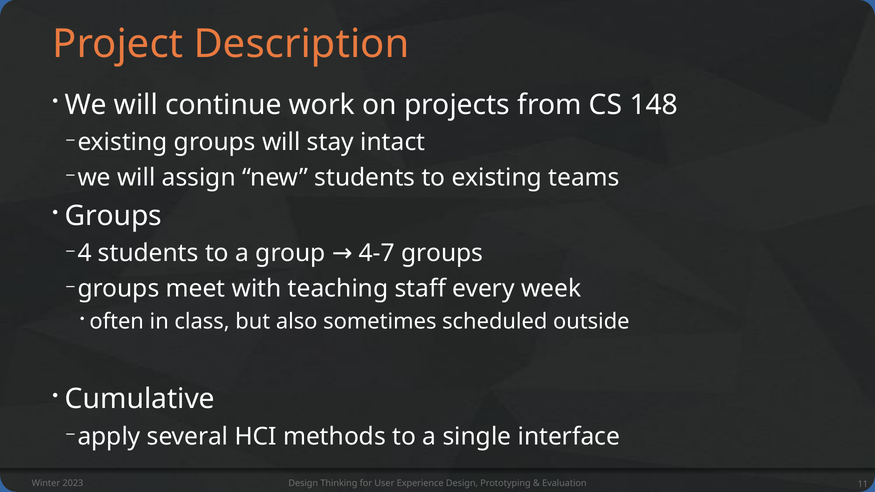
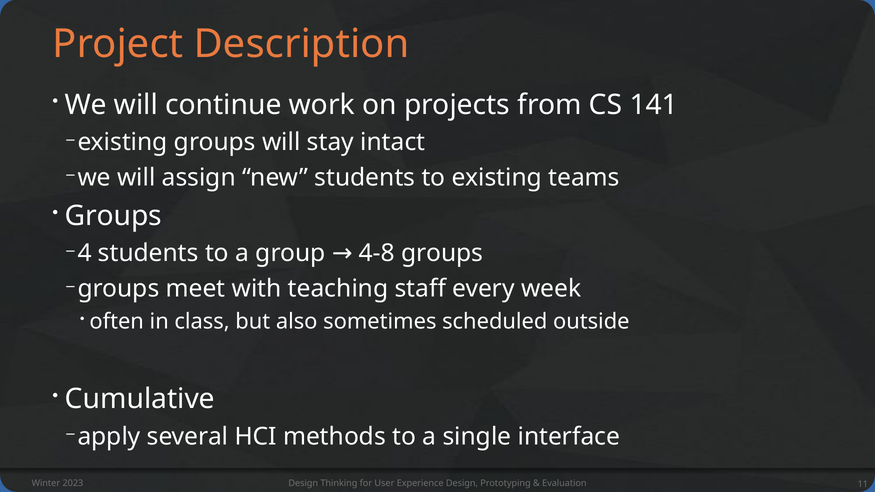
148: 148 -> 141 (654, 105)
4-7: 4-7 -> 4-8 (377, 253)
